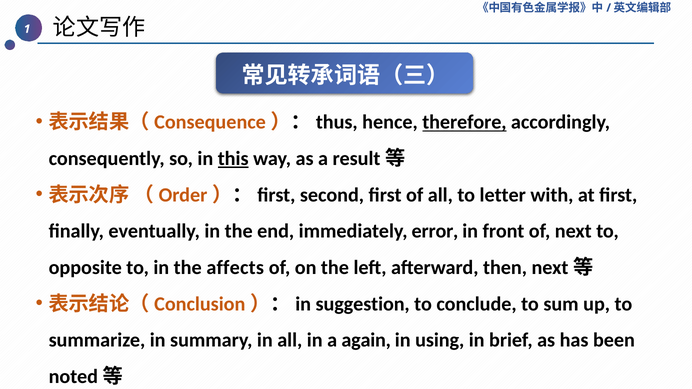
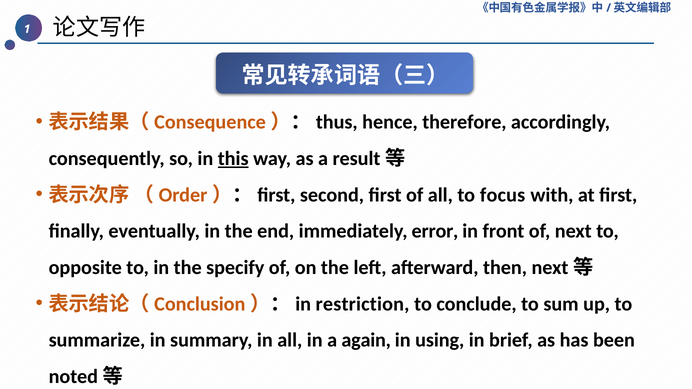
therefore underline: present -> none (464, 122)
letter: letter -> focus (503, 195)
affects: affects -> specify (235, 268)
suggestion: suggestion -> restriction (362, 304)
